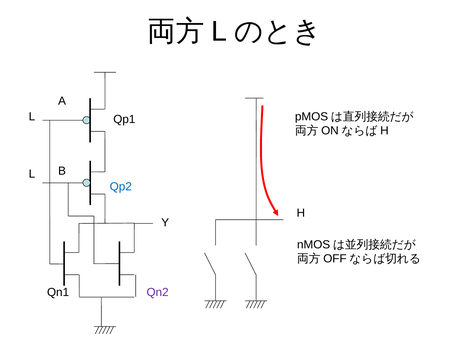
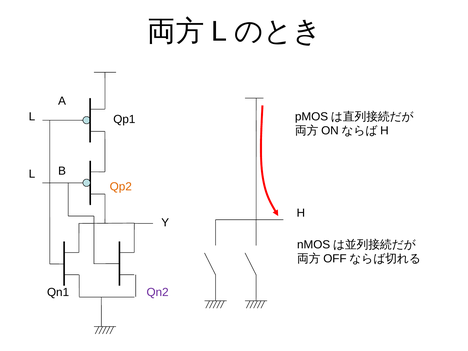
Qp2 colour: blue -> orange (121, 187)
